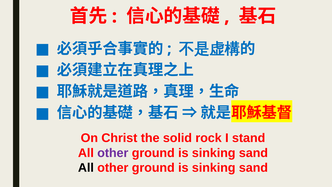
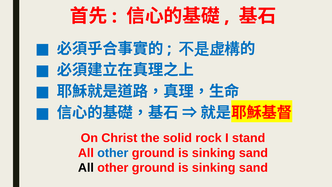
other colour: purple -> blue (113, 153)
